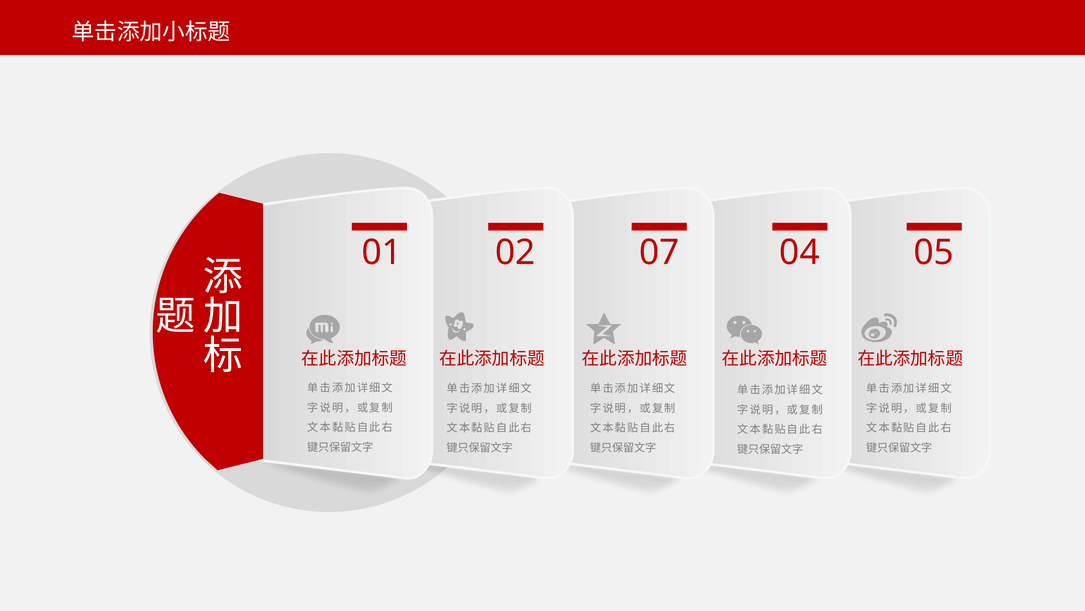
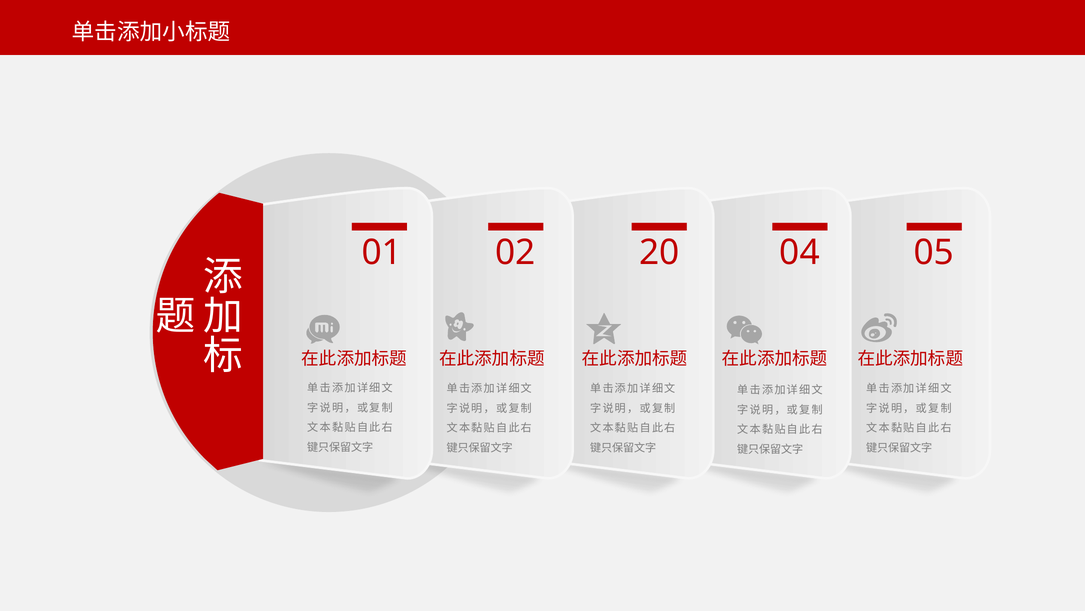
07: 07 -> 20 (659, 252)
